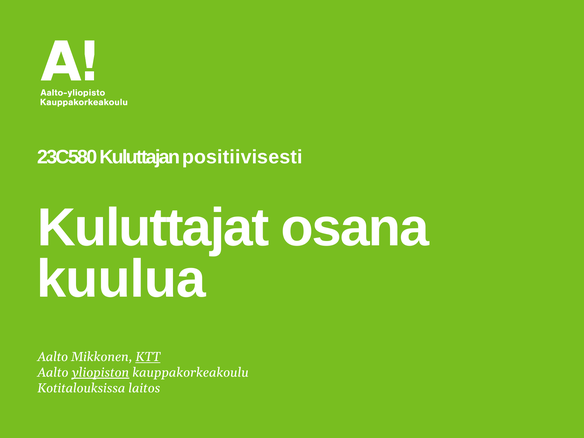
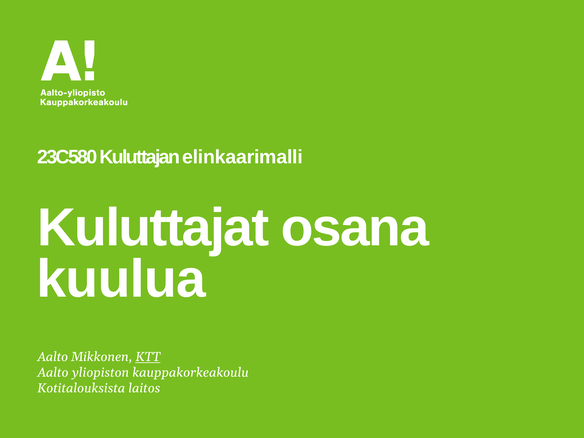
positiivisesti: positiivisesti -> elinkaarimalli (242, 157)
yliopiston underline: present -> none (100, 373)
Kotitalouksissa: Kotitalouksissa -> Kotitalouksista (81, 388)
